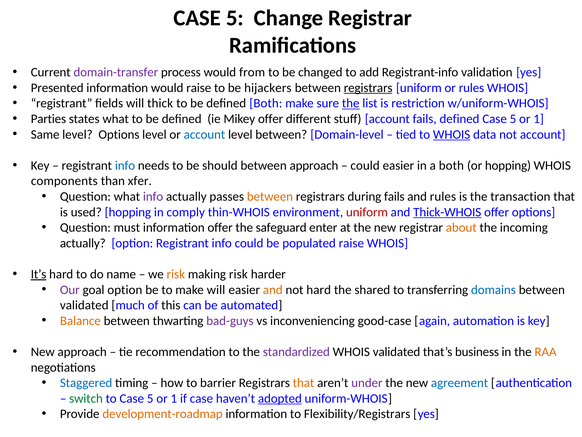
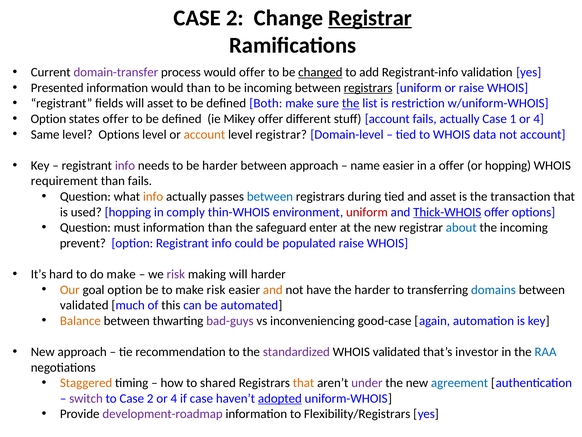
5: 5 -> 2 (235, 18)
Registrar underline: none -> present (370, 18)
would from: from -> offer (252, 72)
changed underline: none -> present (320, 72)
would raise: raise -> than (199, 88)
be hijackers: hijackers -> incoming (268, 88)
or rules: rules -> raise (471, 88)
will thick: thick -> asset (160, 103)
Parties: Parties -> Option (48, 119)
states what: what -> offer (116, 119)
fails defined: defined -> actually (460, 119)
5: 5 -> 1 (513, 119)
1: 1 -> 4 (539, 119)
account colour: blue -> orange (204, 134)
level between: between -> registrar (281, 134)
WHOIS underline: present -> none (452, 134)
info colour: blue -> purple (125, 165)
be should: should -> harder (220, 165)
could: could -> name (365, 165)
a both: both -> offer (451, 165)
components: components -> requirement (64, 181)
than xfer: xfer -> fails (140, 181)
info colour: purple -> orange (153, 196)
between colour: orange -> blue (270, 196)
during fails: fails -> tied (394, 196)
and rules: rules -> asset (443, 196)
information offer: offer -> than (220, 227)
about colour: orange -> blue (461, 227)
actually: actually -> prevent (83, 243)
It’s underline: present -> none (39, 274)
do name: name -> make (121, 274)
risk colour: orange -> purple (176, 274)
making risk: risk -> will (238, 274)
Our colour: purple -> orange (70, 289)
make will: will -> risk (216, 289)
not hard: hard -> have (319, 289)
the shared: shared -> harder (372, 289)
business: business -> investor (477, 351)
RAA colour: orange -> blue (546, 351)
Staggered colour: blue -> orange (86, 382)
barrier: barrier -> shared (218, 382)
switch colour: green -> purple (86, 398)
to Case 5: 5 -> 2 (150, 398)
1: 1 -> 4 (174, 398)
development-roadmap colour: orange -> purple (163, 414)
